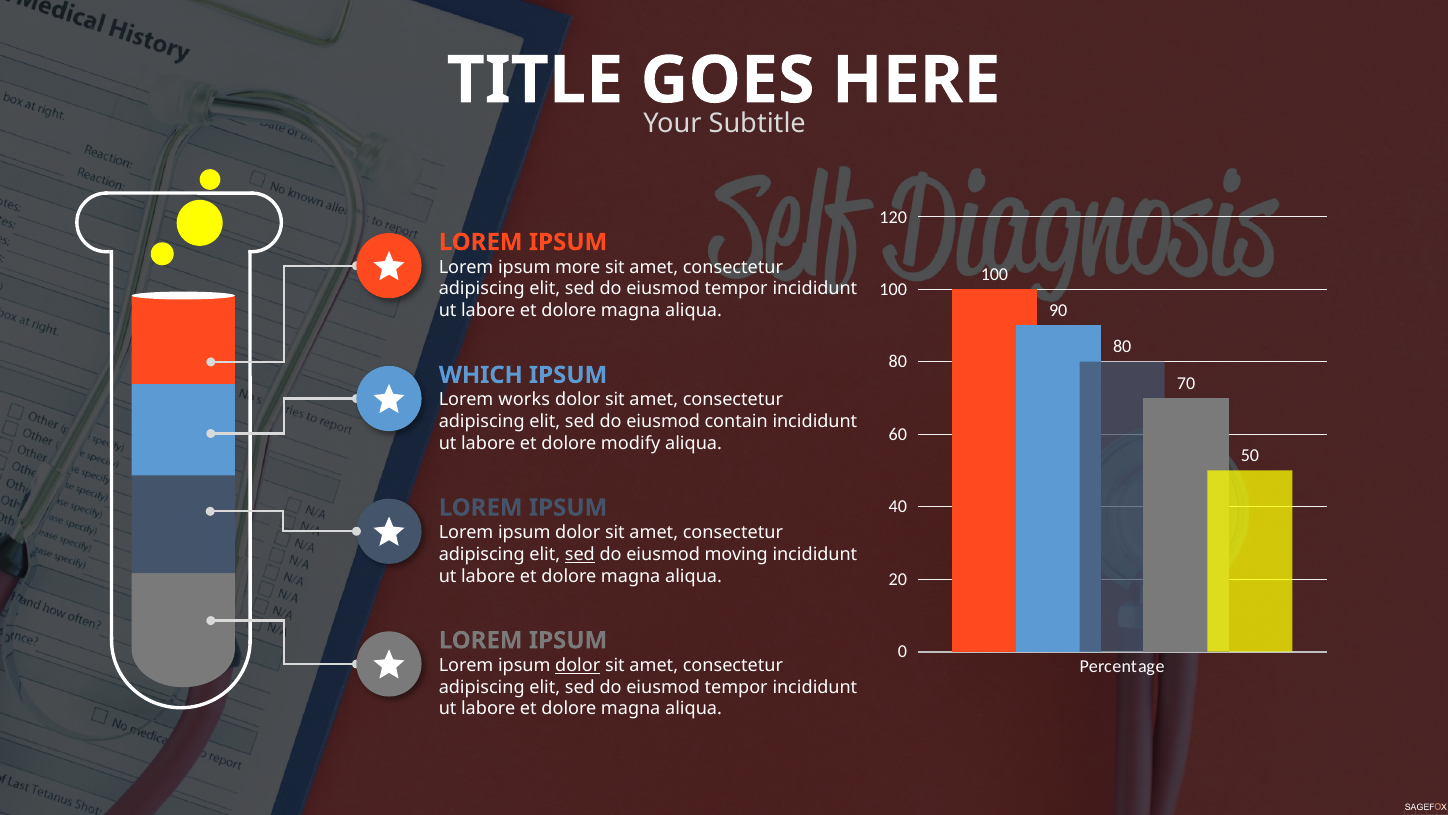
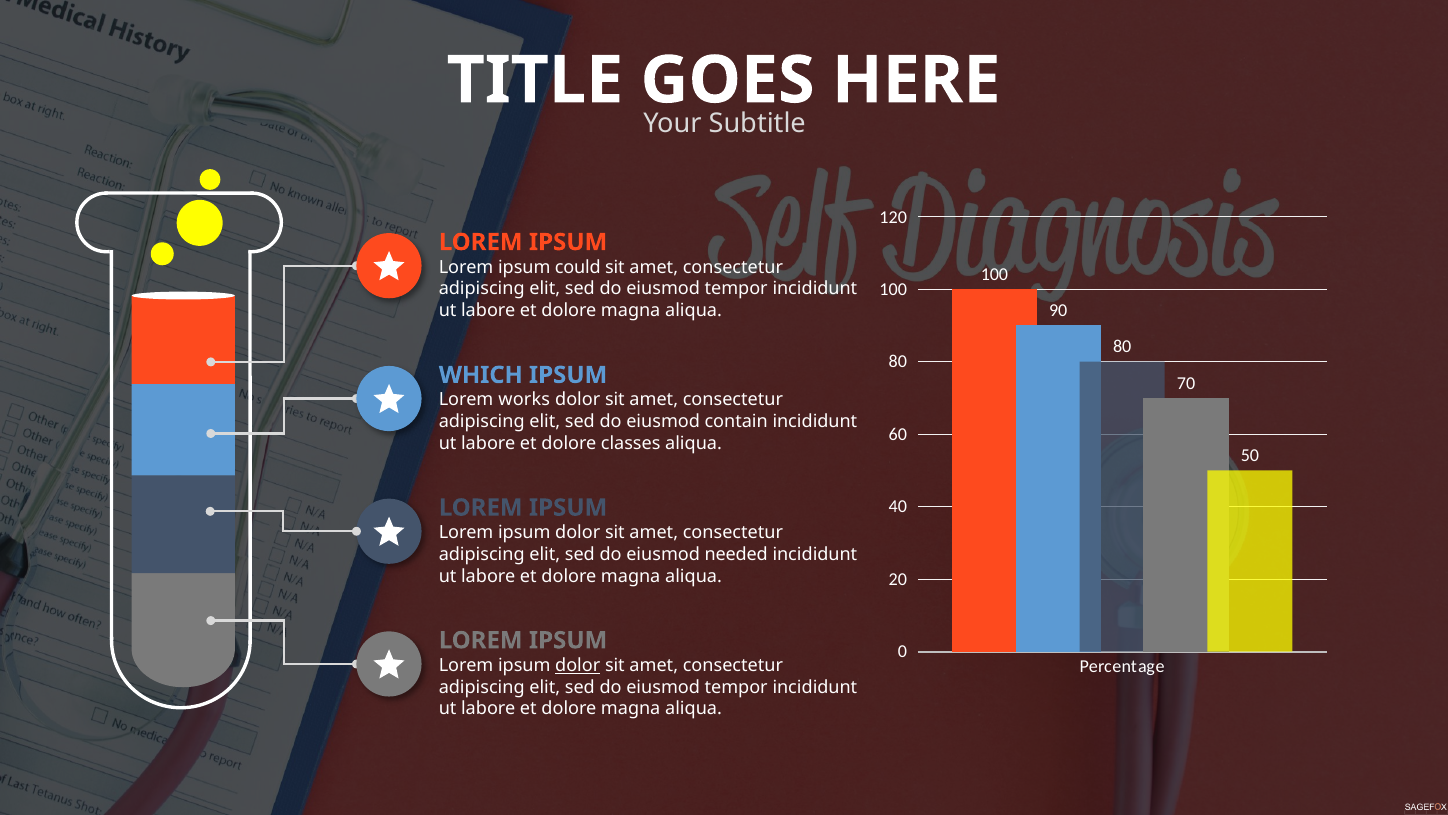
more: more -> could (578, 267)
modify: modify -> classes (631, 443)
sed underline: present -> none (580, 554)
moving: moving -> needed (736, 554)
